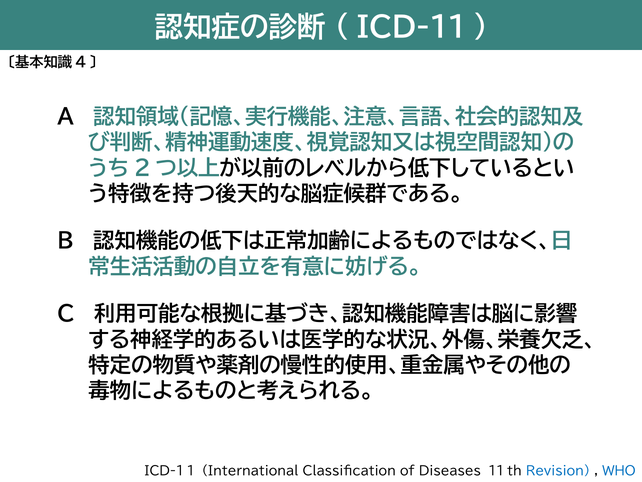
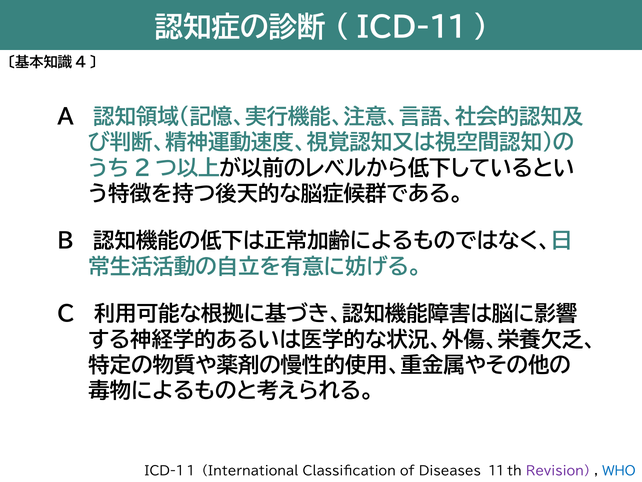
Revision colour: blue -> purple (558, 471)
